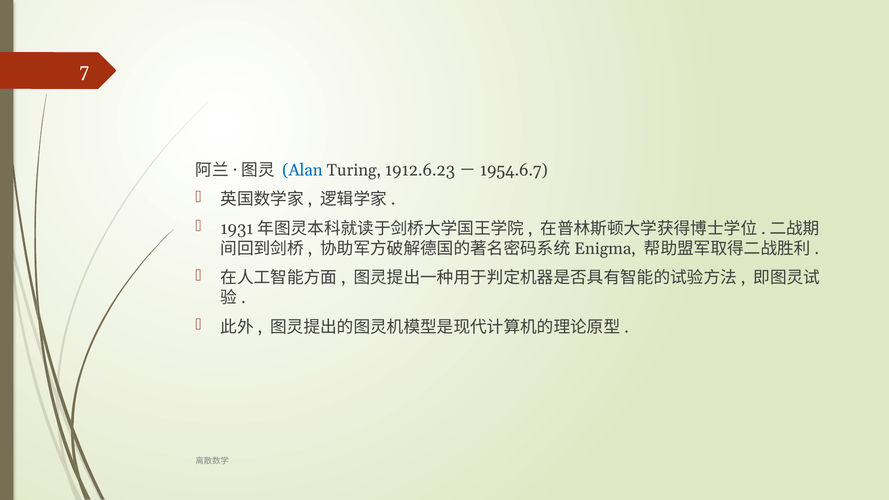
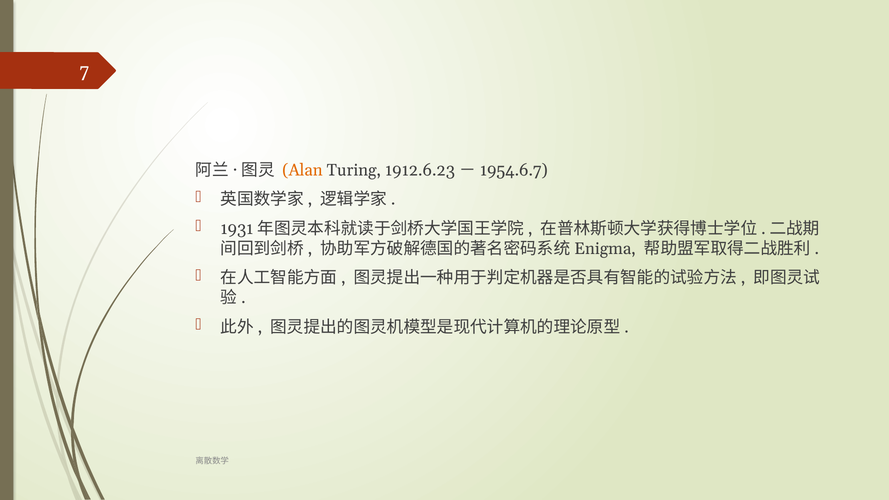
Alan colour: blue -> orange (303, 170)
